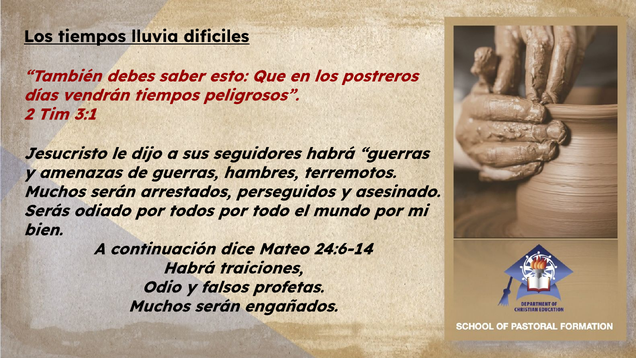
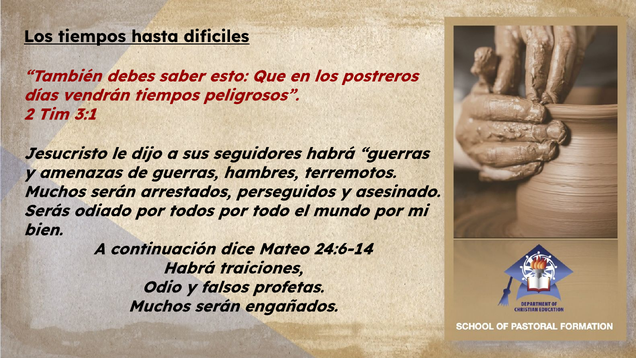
lluvia: lluvia -> hasta (155, 36)
